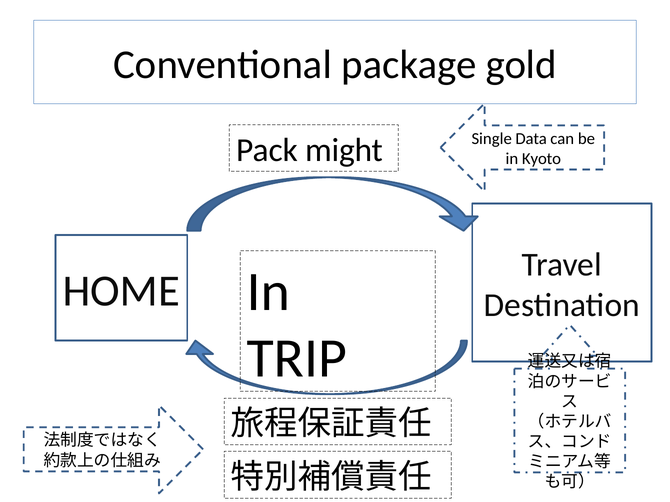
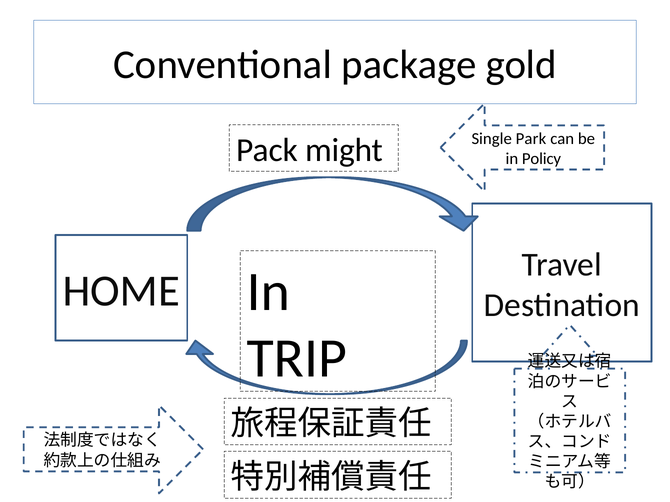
Data: Data -> Park (531, 139)
Kyoto: Kyoto -> Policy (542, 159)
